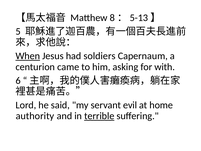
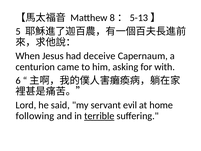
When underline: present -> none (28, 56)
soldiers: soldiers -> deceive (100, 56)
authority: authority -> following (35, 116)
